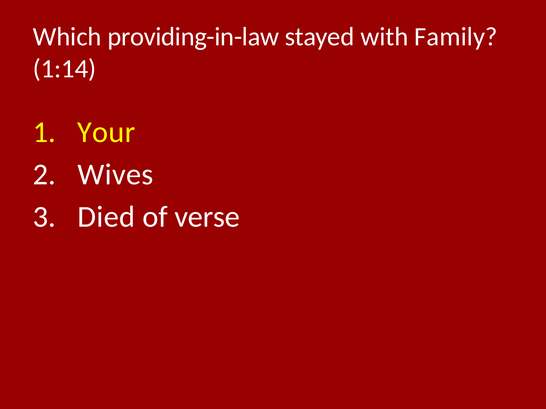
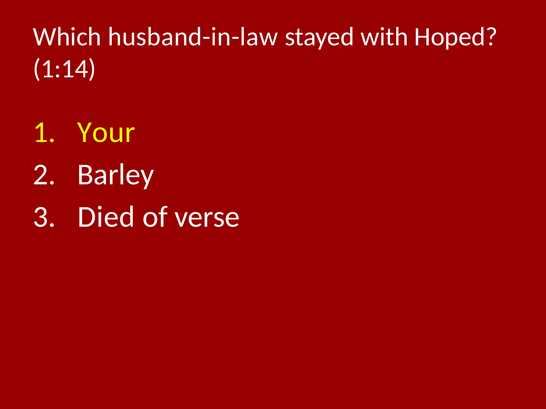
providing-in-law: providing-in-law -> husband-in-law (193, 37)
Family: Family -> Hoped (456, 37)
Wives: Wives -> Barley (116, 175)
